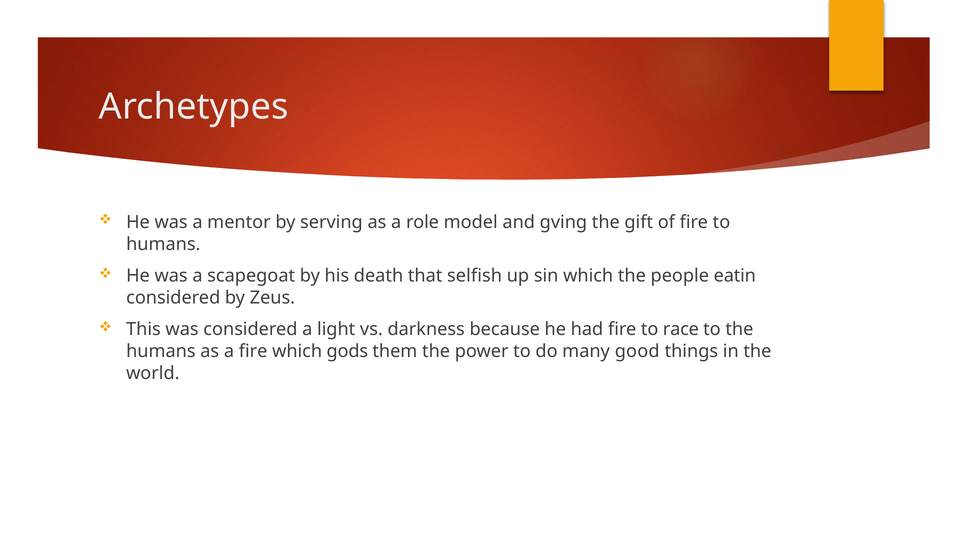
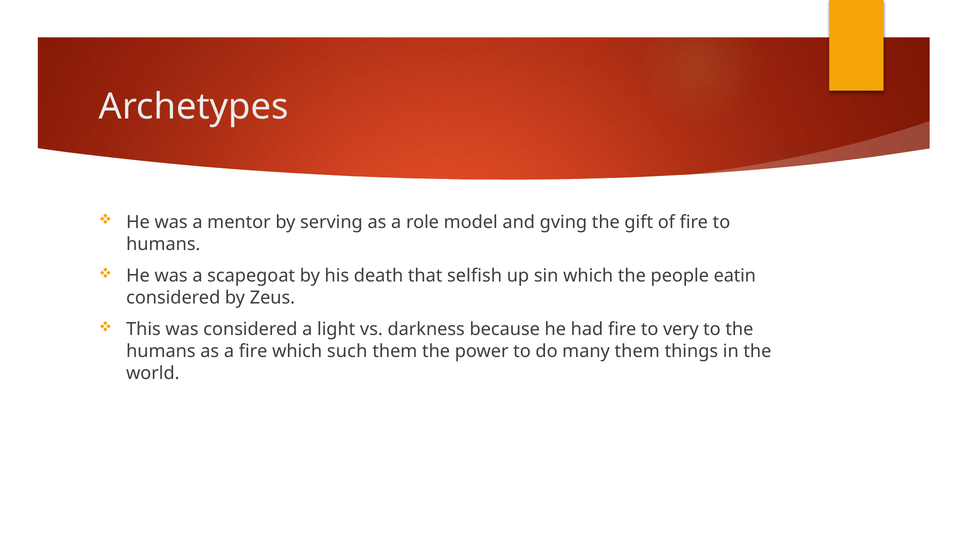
race: race -> very (681, 330)
gods: gods -> such (347, 352)
many good: good -> them (637, 352)
